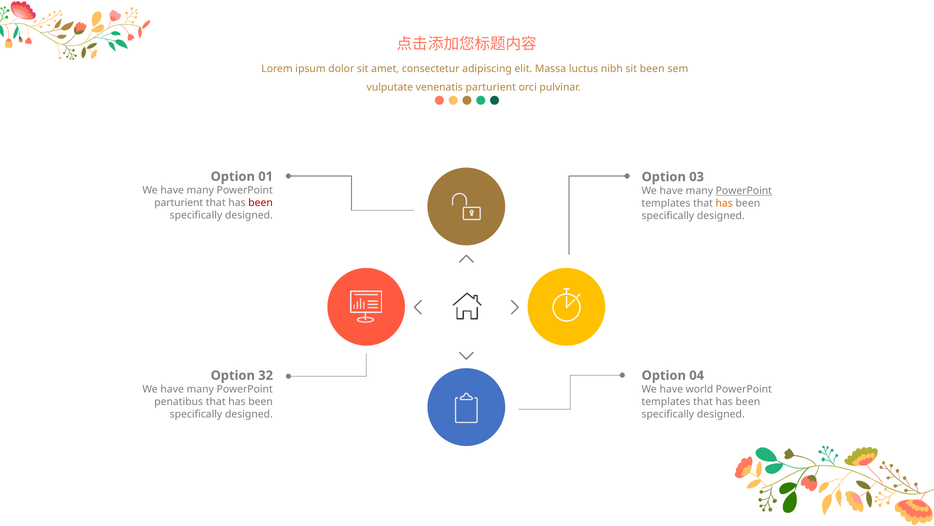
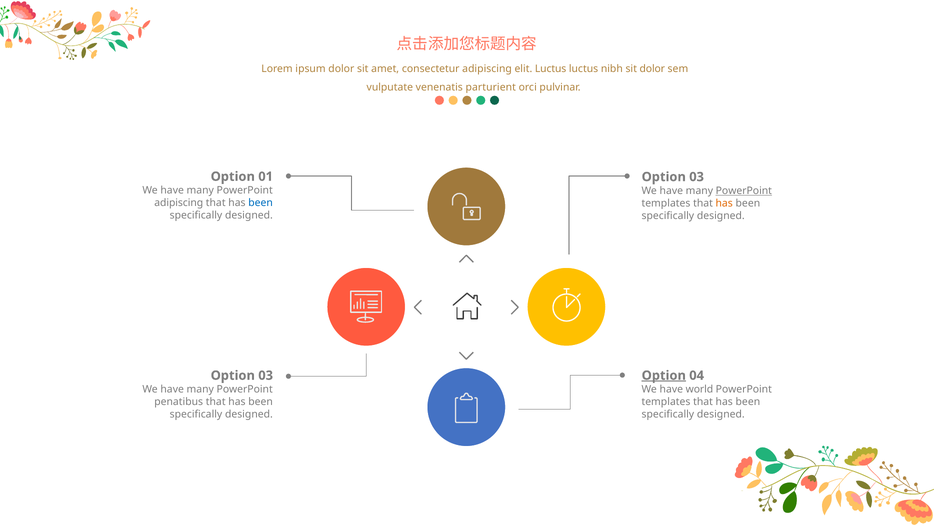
elit Massa: Massa -> Luctus (551, 69)
sit been: been -> dolor (652, 69)
parturient: parturient -> adipiscing (179, 203)
been colour: red -> blue (261, 203)
32: 32 -> 03 (266, 375)
Option underline: none -> present (664, 375)
